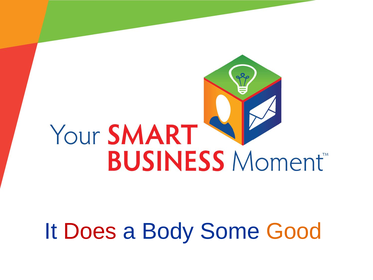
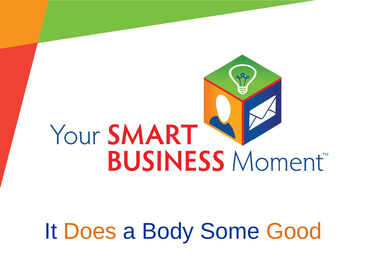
Does colour: red -> orange (90, 231)
